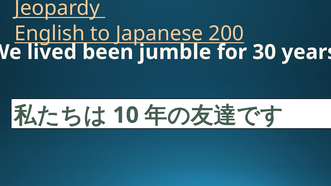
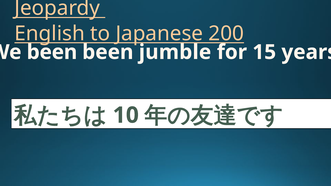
lived: lived -> been (52, 52)
30: 30 -> 15 (264, 52)
